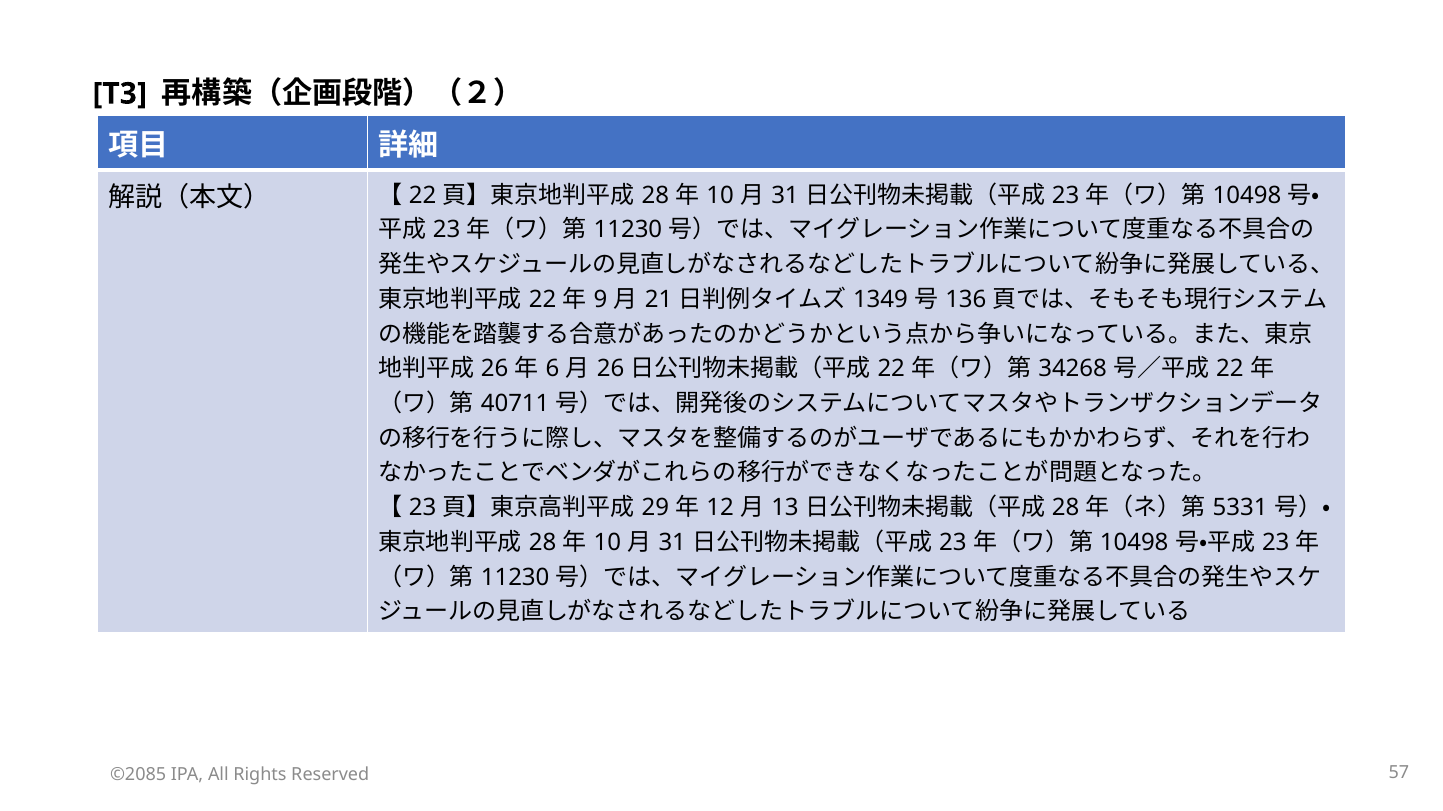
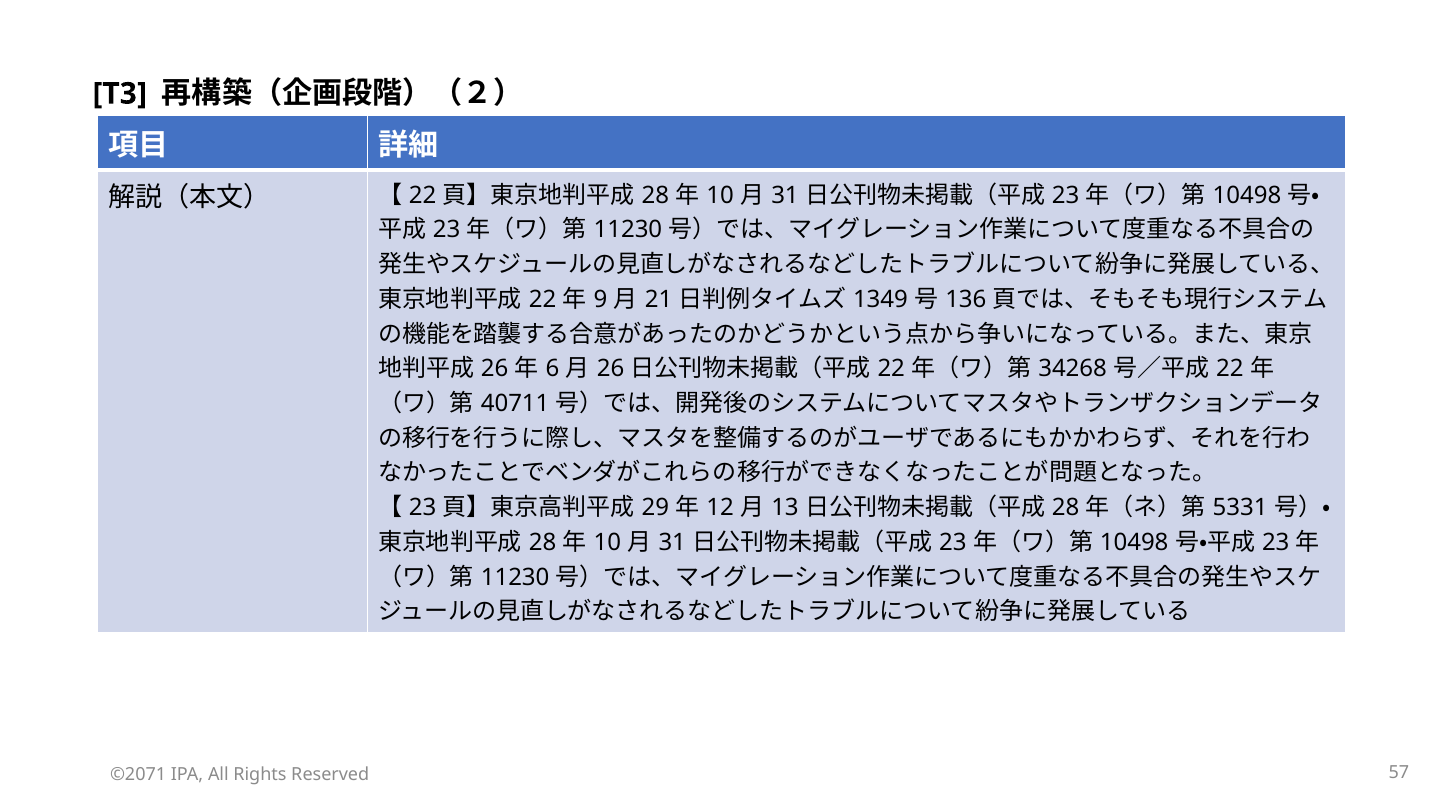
©2085: ©2085 -> ©2071 (138, 775)
